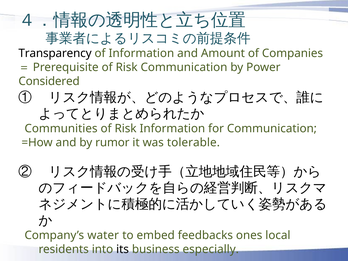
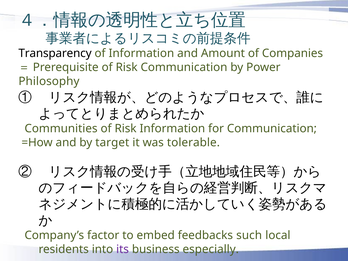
Considered: Considered -> Philosophy (49, 81)
rumor: rumor -> target (112, 143)
water: water -> factor (103, 235)
ones: ones -> such (249, 235)
its colour: black -> purple (123, 249)
